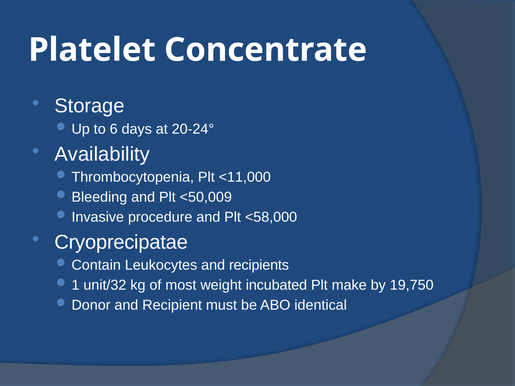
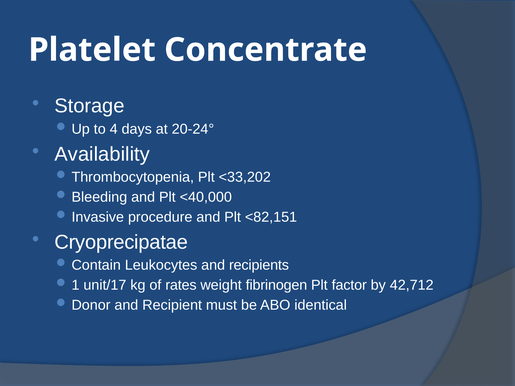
6: 6 -> 4 (114, 129)
<11,000: <11,000 -> <33,202 (245, 177)
<50,009: <50,009 -> <40,000 (206, 197)
<58,000: <58,000 -> <82,151 (271, 217)
unit/32: unit/32 -> unit/17 (105, 285)
most: most -> rates (181, 285)
incubated: incubated -> fibrinogen (276, 285)
make: make -> factor (349, 285)
19,750: 19,750 -> 42,712 (412, 285)
